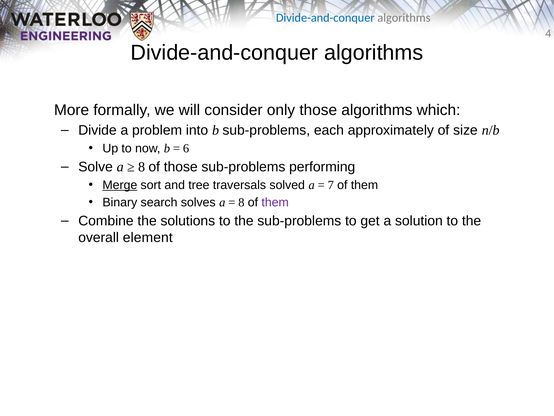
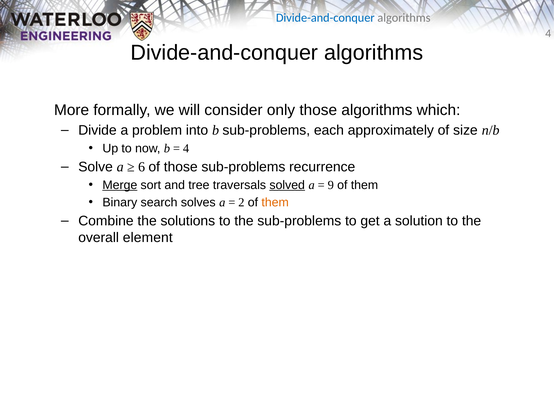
6: 6 -> 4 (186, 148)
8: 8 -> 6 (142, 167)
performing: performing -> recurrence (322, 167)
solved underline: none -> present (287, 185)
7: 7 -> 9 (331, 185)
8: 8 -> 2 (241, 202)
them colour: purple -> orange (275, 202)
